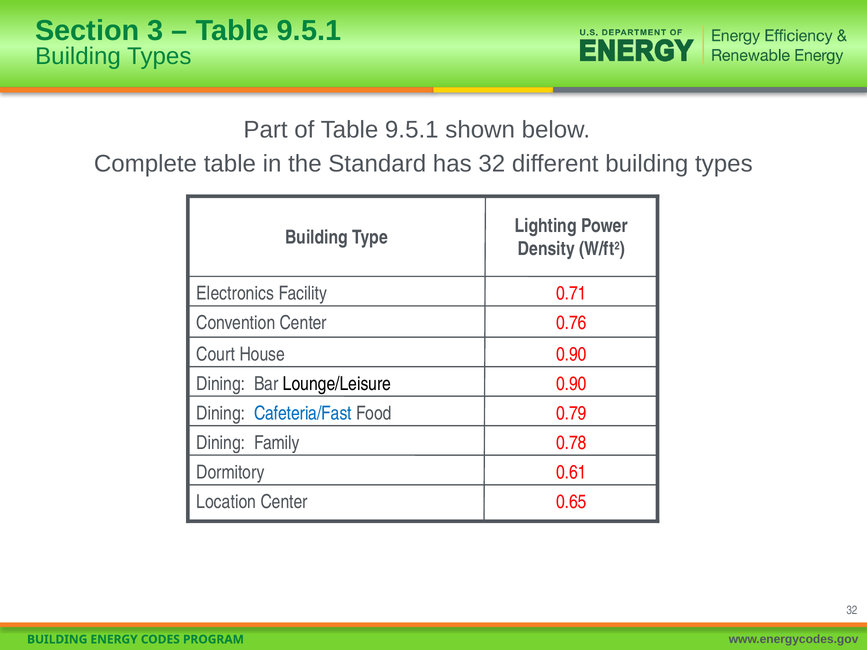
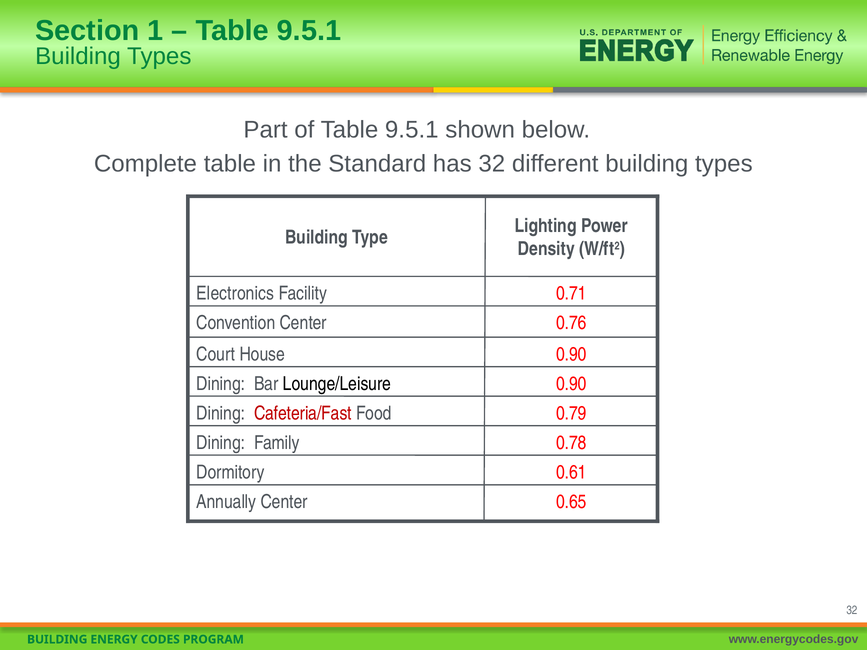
3: 3 -> 1 (155, 31)
Cafeteria/Fast colour: blue -> red (303, 413)
Location: Location -> Annually (226, 502)
